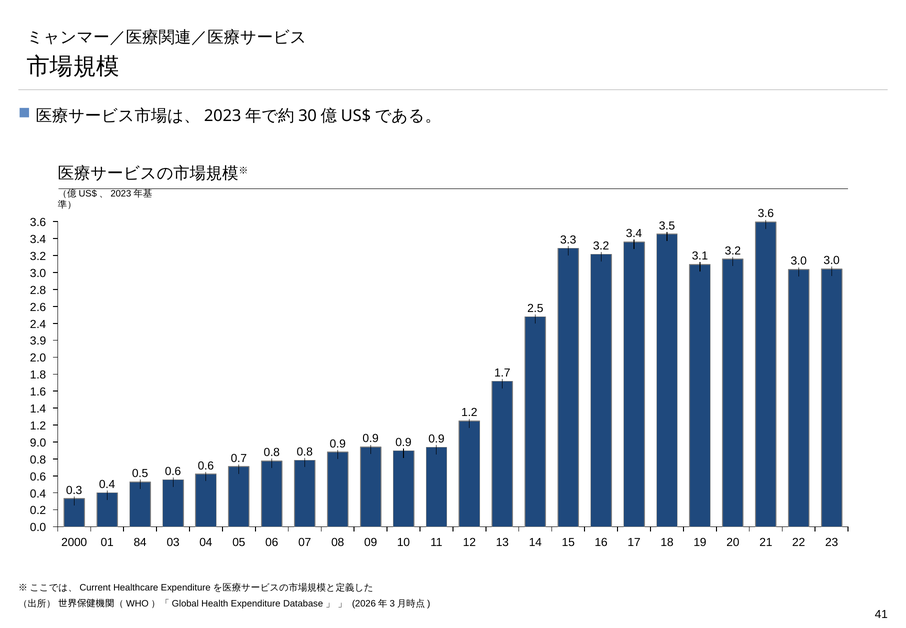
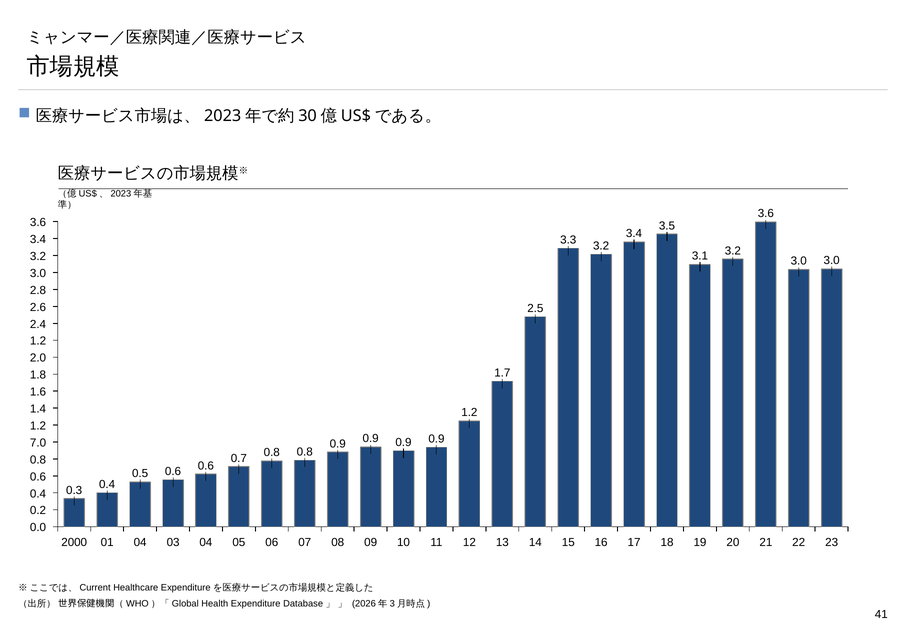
3.9: 3.9 -> 1.2 (38, 341)
9.0: 9.0 -> 7.0 (38, 442)
01 84: 84 -> 04 (140, 542)
